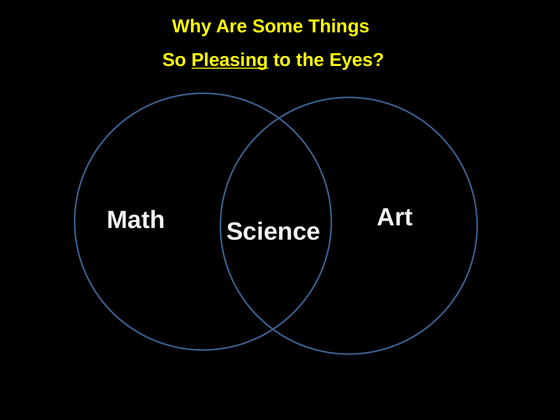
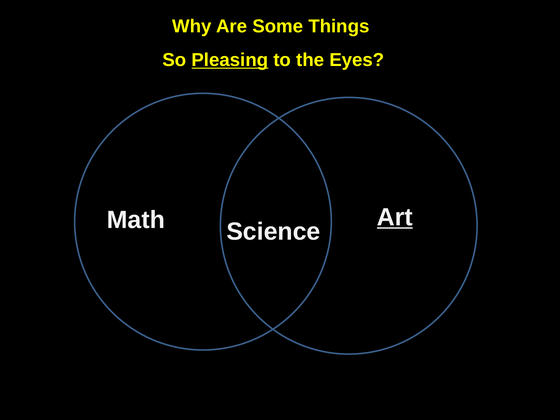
Art underline: none -> present (395, 217)
